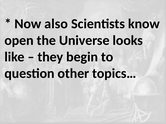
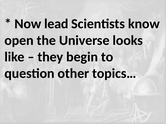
also: also -> lead (56, 24)
